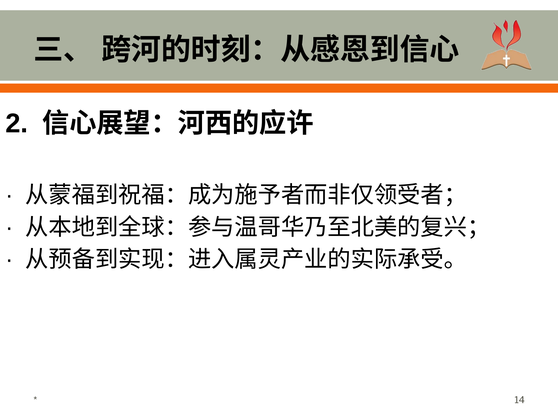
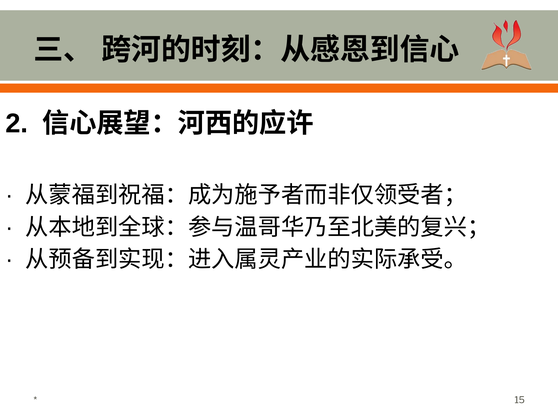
14: 14 -> 15 (520, 400)
